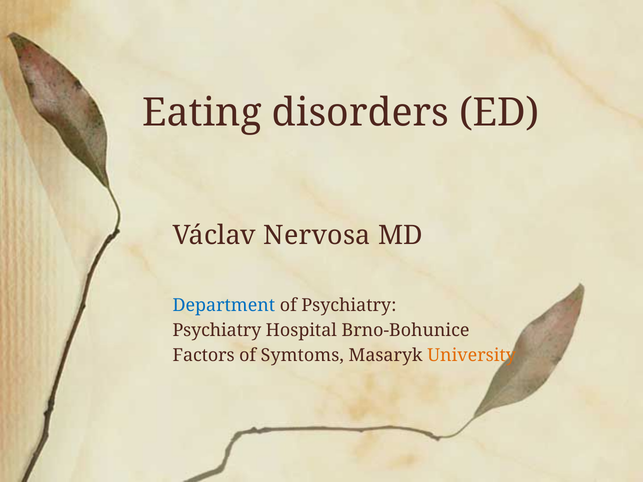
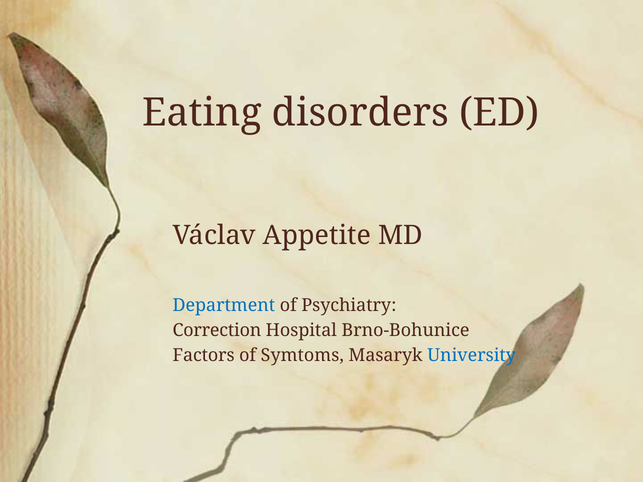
Nervosa: Nervosa -> Appetite (317, 236)
Psychiatry: Psychiatry -> Correction (217, 330)
University colour: orange -> blue (472, 355)
